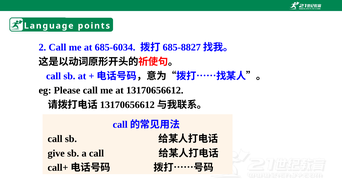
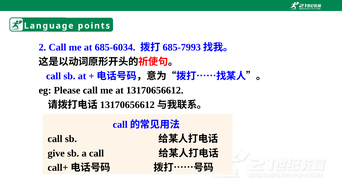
685-8827: 685-8827 -> 685-7993 (182, 48)
